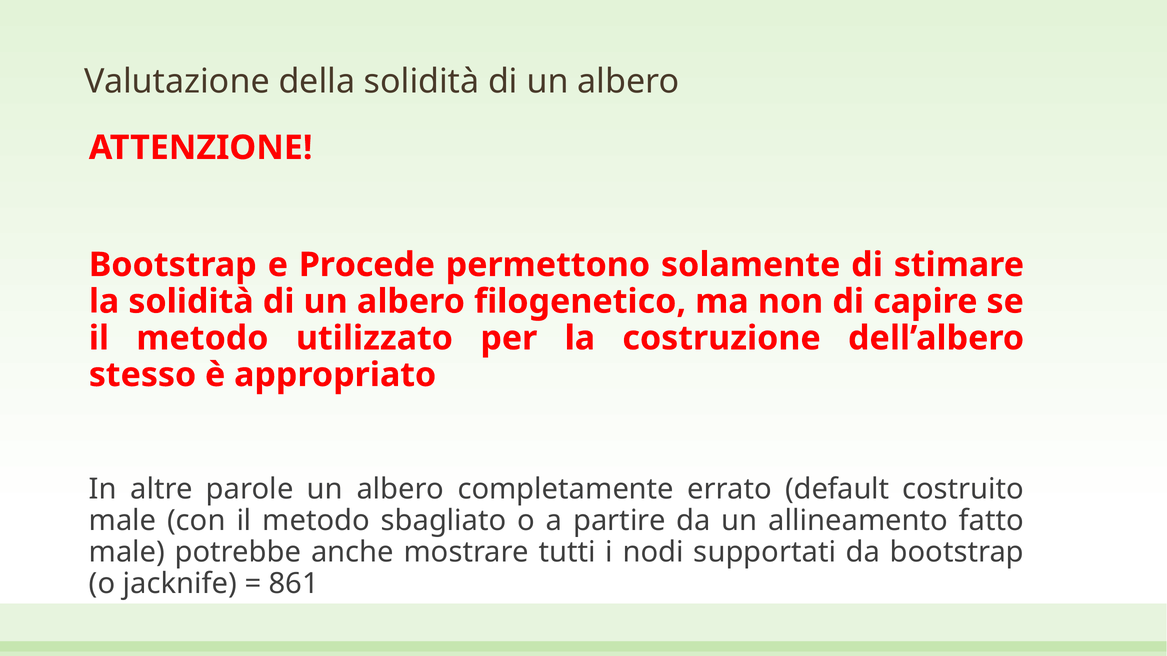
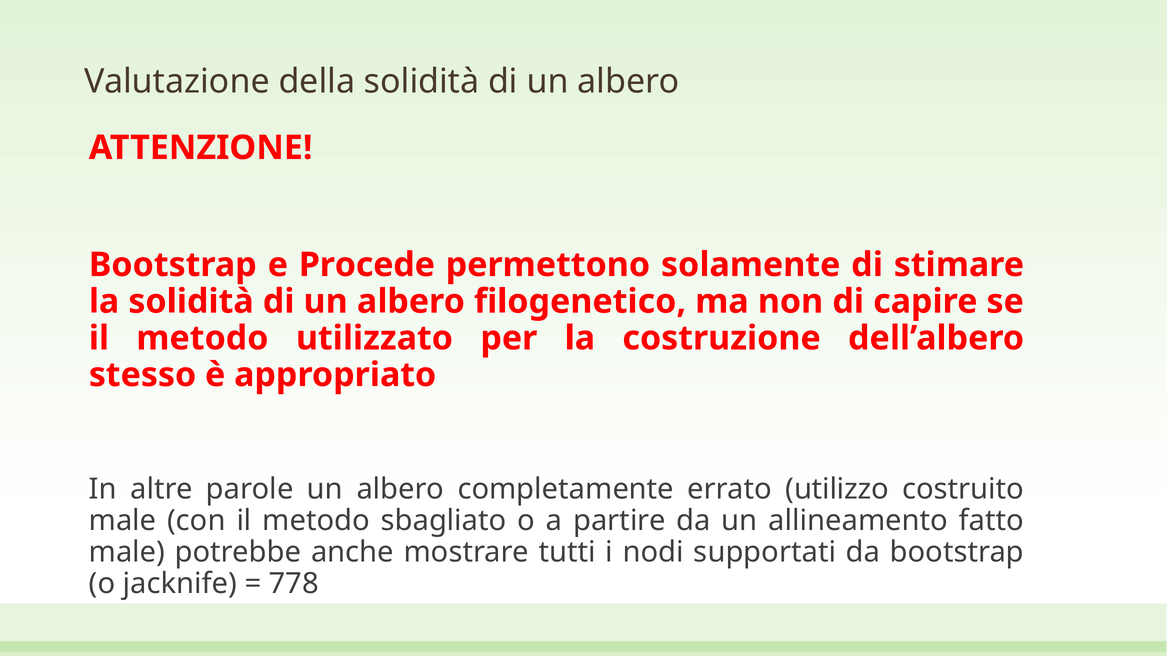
default: default -> utilizzo (837, 490)
861: 861 -> 778 (294, 584)
